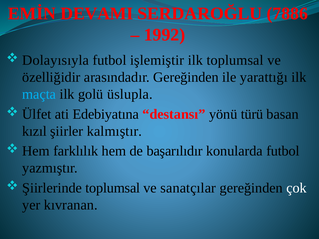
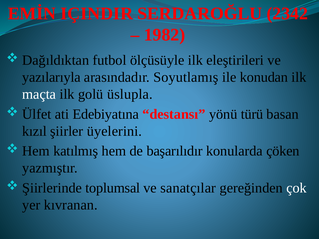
DEVAMI: DEVAMI -> IÇINDIR (97, 14)
7886: 7886 -> 2342 (287, 14)
1992: 1992 -> 1982 (165, 35)
Dolayısıyla: Dolayısıyla -> Dağıldıktan (56, 60)
işlemiştir: işlemiştir -> ölçüsüyle (157, 60)
ilk toplumsal: toplumsal -> eleştirileri (235, 60)
özelliğidir: özelliğidir -> yazılarıyla (51, 77)
arasındadır Gereğinden: Gereğinden -> Soyutlamış (186, 77)
yarattığı: yarattığı -> konudan (264, 77)
maçta colour: light blue -> white (39, 94)
kalmıştır: kalmıştır -> üyelerini (114, 131)
farklılık: farklılık -> katılmış (76, 151)
konularda futbol: futbol -> çöken (283, 151)
